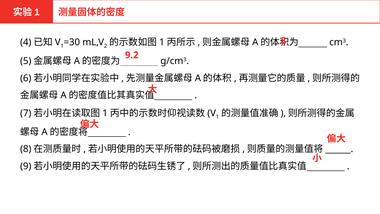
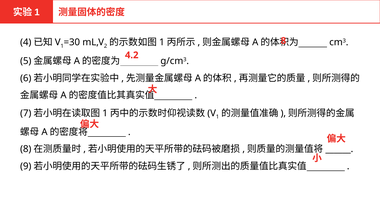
9.2: 9.2 -> 4.2 (132, 55)
